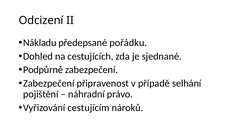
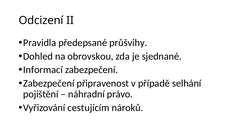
Nákladu: Nákladu -> Pravidla (40, 43)
pořádku: pořádku -> průšvihy (128, 43)
cestujících: cestujících -> obrovskou (91, 56)
Podpůrně: Podpůrně -> Informací (43, 70)
